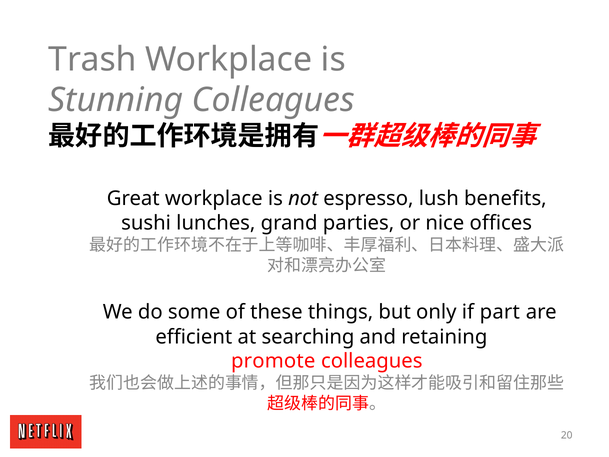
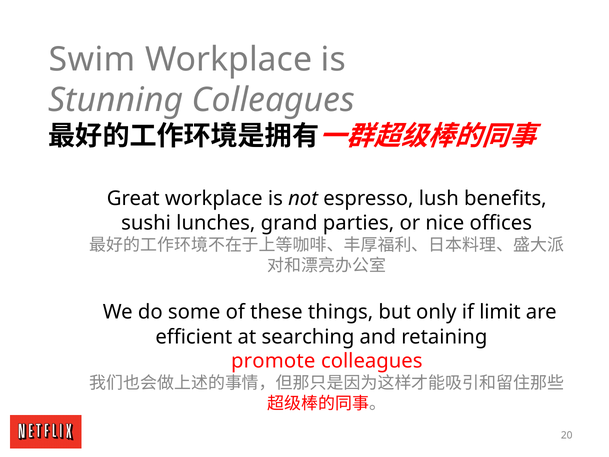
Trash: Trash -> Swim (92, 59)
part: part -> limit (500, 312)
